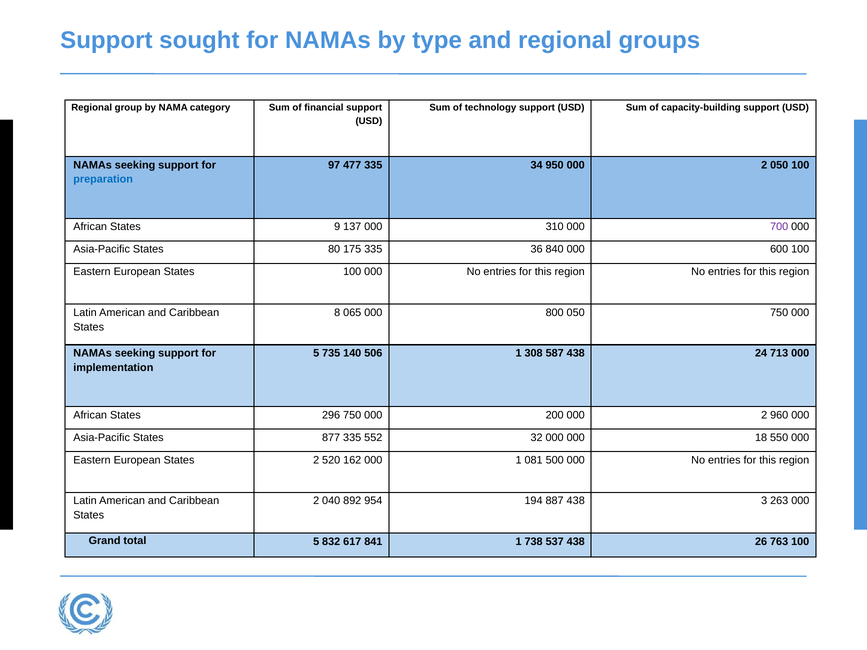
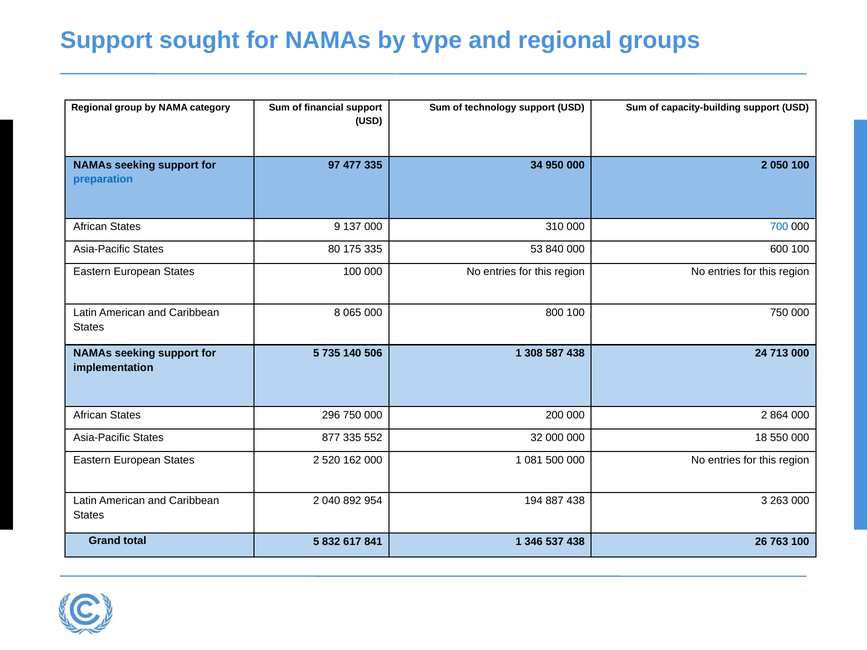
700 colour: purple -> blue (779, 227)
36: 36 -> 53 (537, 249)
800 050: 050 -> 100 (576, 313)
960: 960 -> 864 (779, 415)
738: 738 -> 346 (534, 542)
